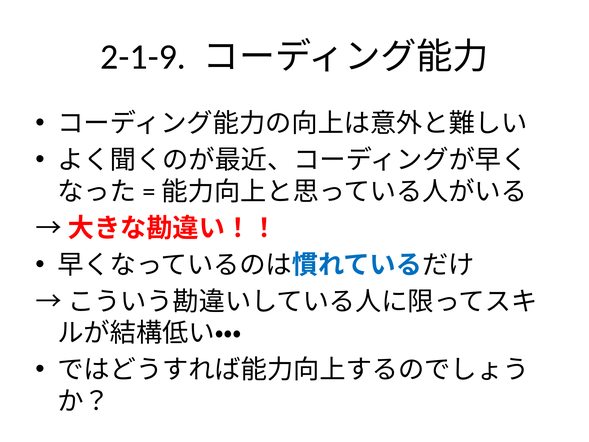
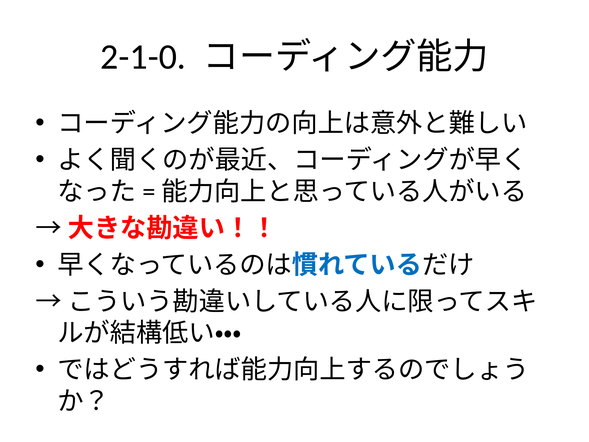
2-1-9: 2-1-9 -> 2-1-0 (143, 57)
